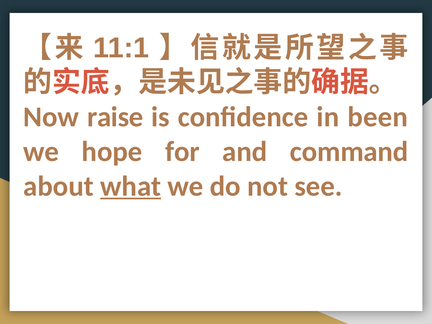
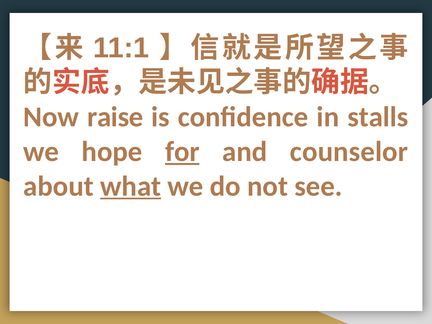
been: been -> stalls (378, 117)
for underline: none -> present (182, 152)
command: command -> counselor (349, 152)
